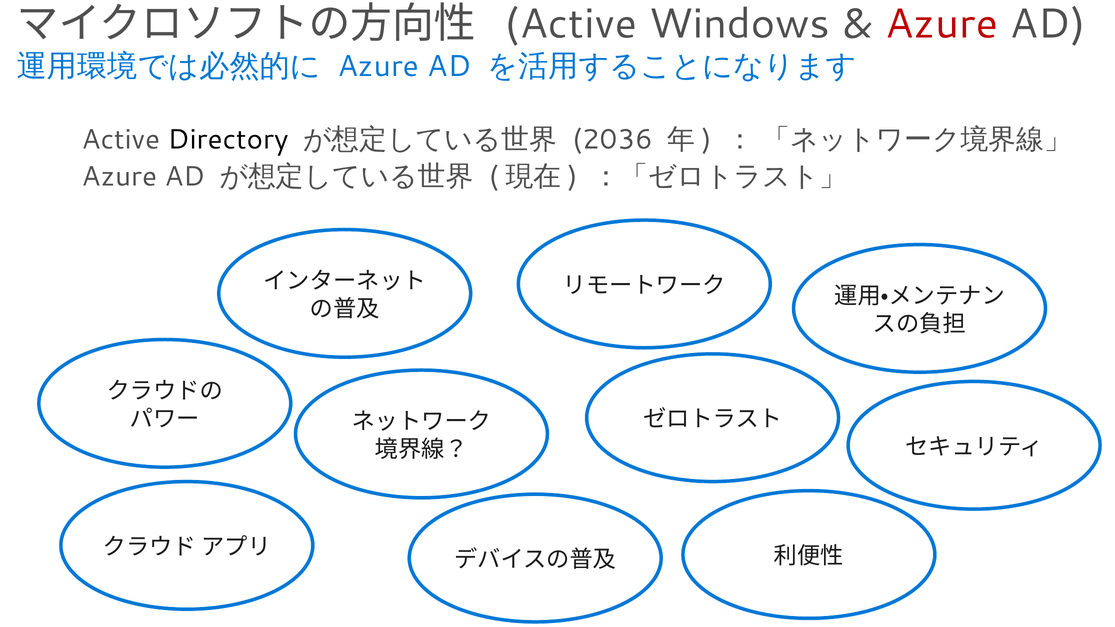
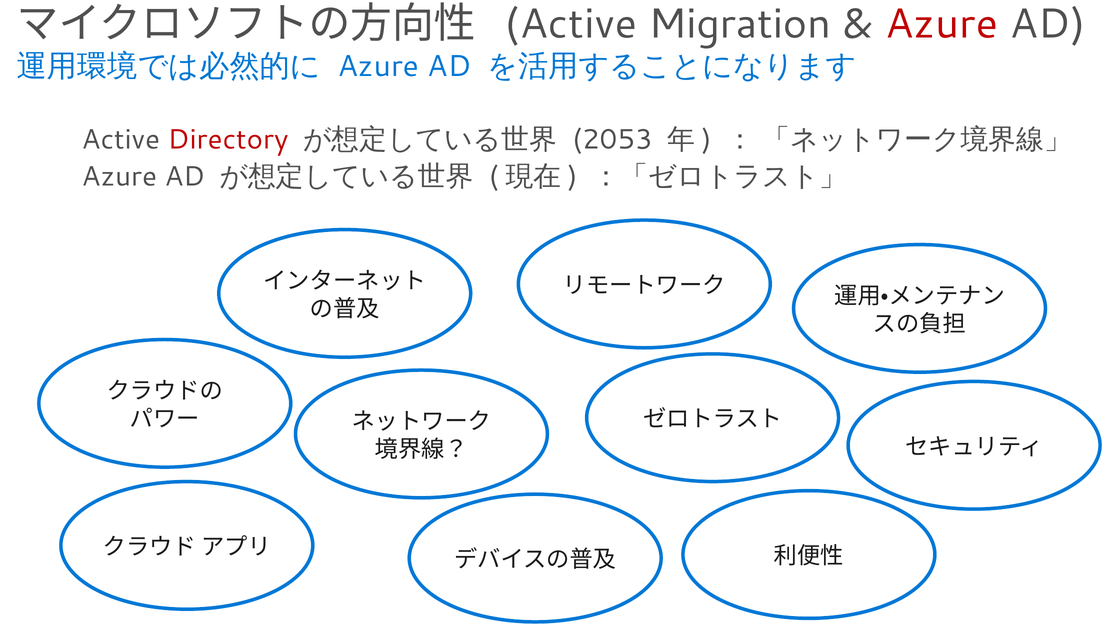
Windows: Windows -> Migration (740, 24)
Directory colour: black -> red (228, 139)
2036: 2036 -> 2053 (613, 139)
